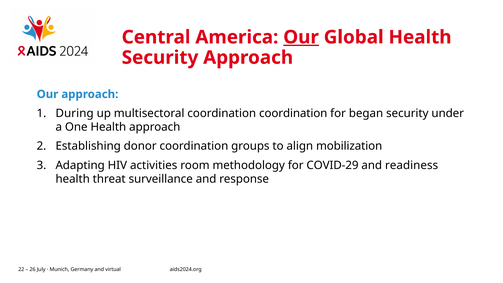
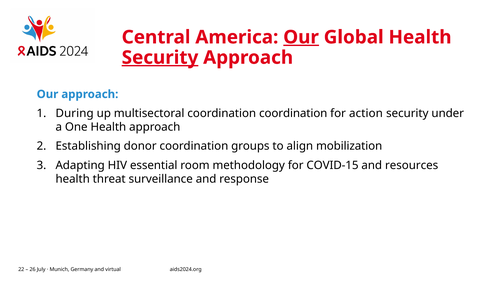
Security underline: none -> present (160, 58)
began: began -> action (366, 113)
activities: activities -> essential (154, 165)
COVID-29: COVID-29 -> COVID-15 (333, 165)
readiness: readiness -> resources (412, 165)
